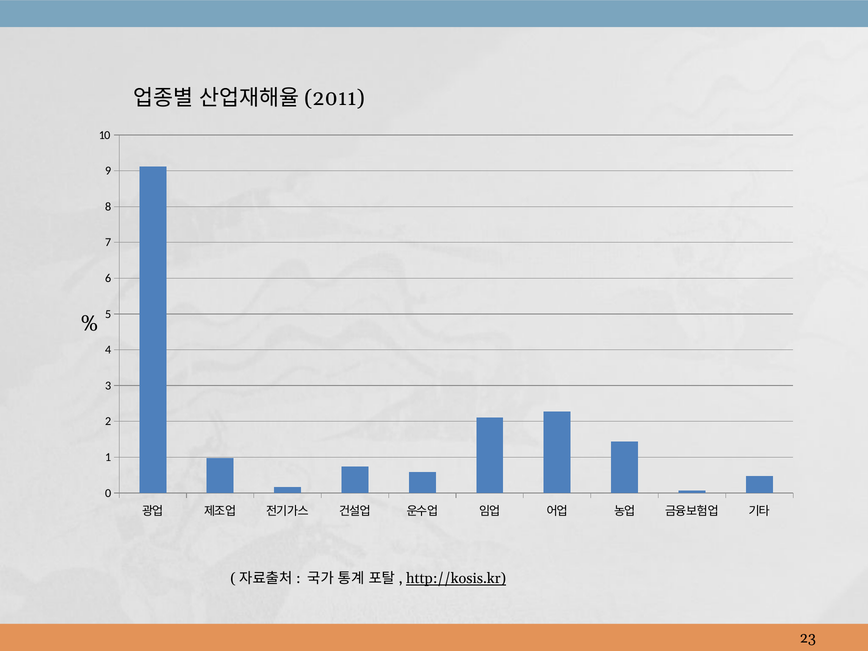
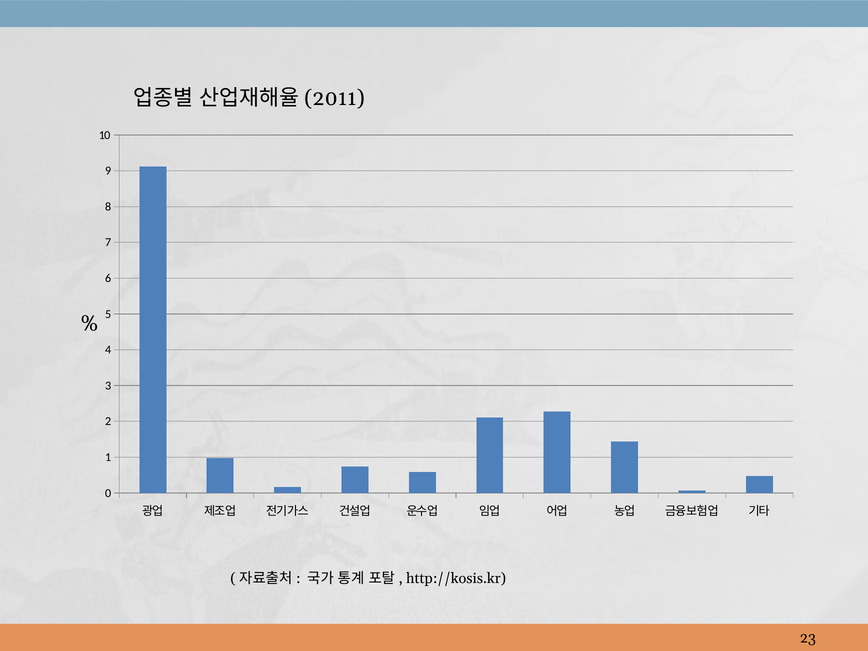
http://kosis.kr underline: present -> none (456, 579)
